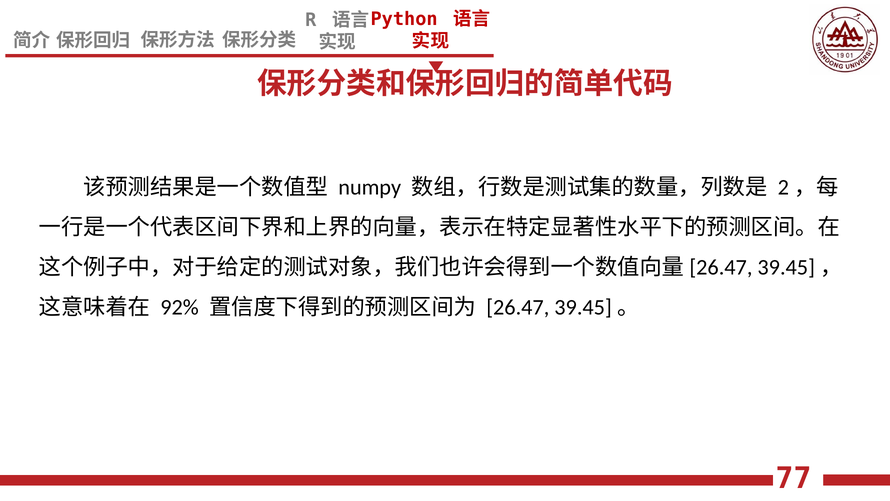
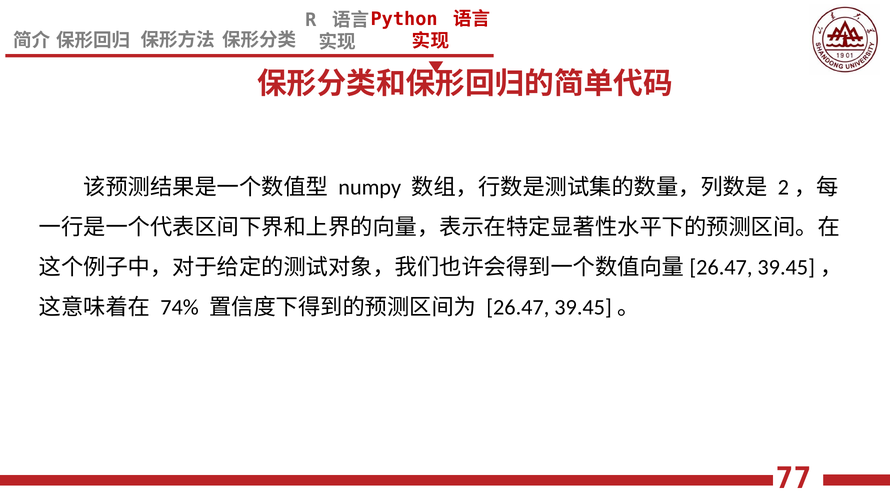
92%: 92% -> 74% (180, 307)
